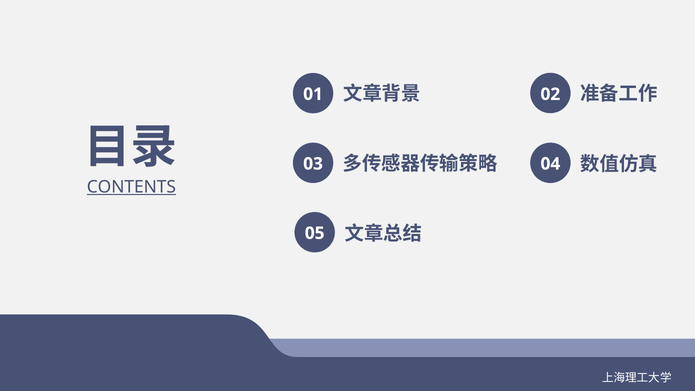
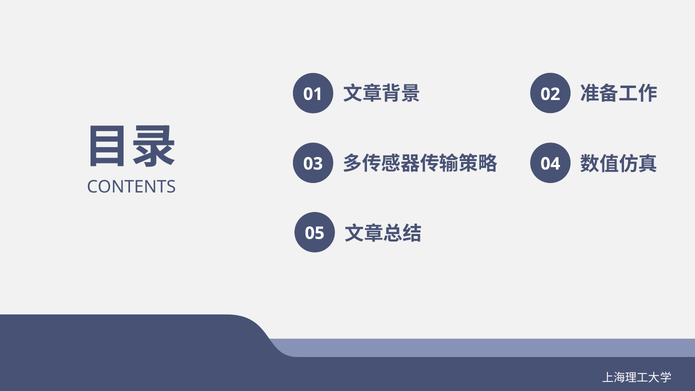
CONTENTS underline: present -> none (131, 187)
